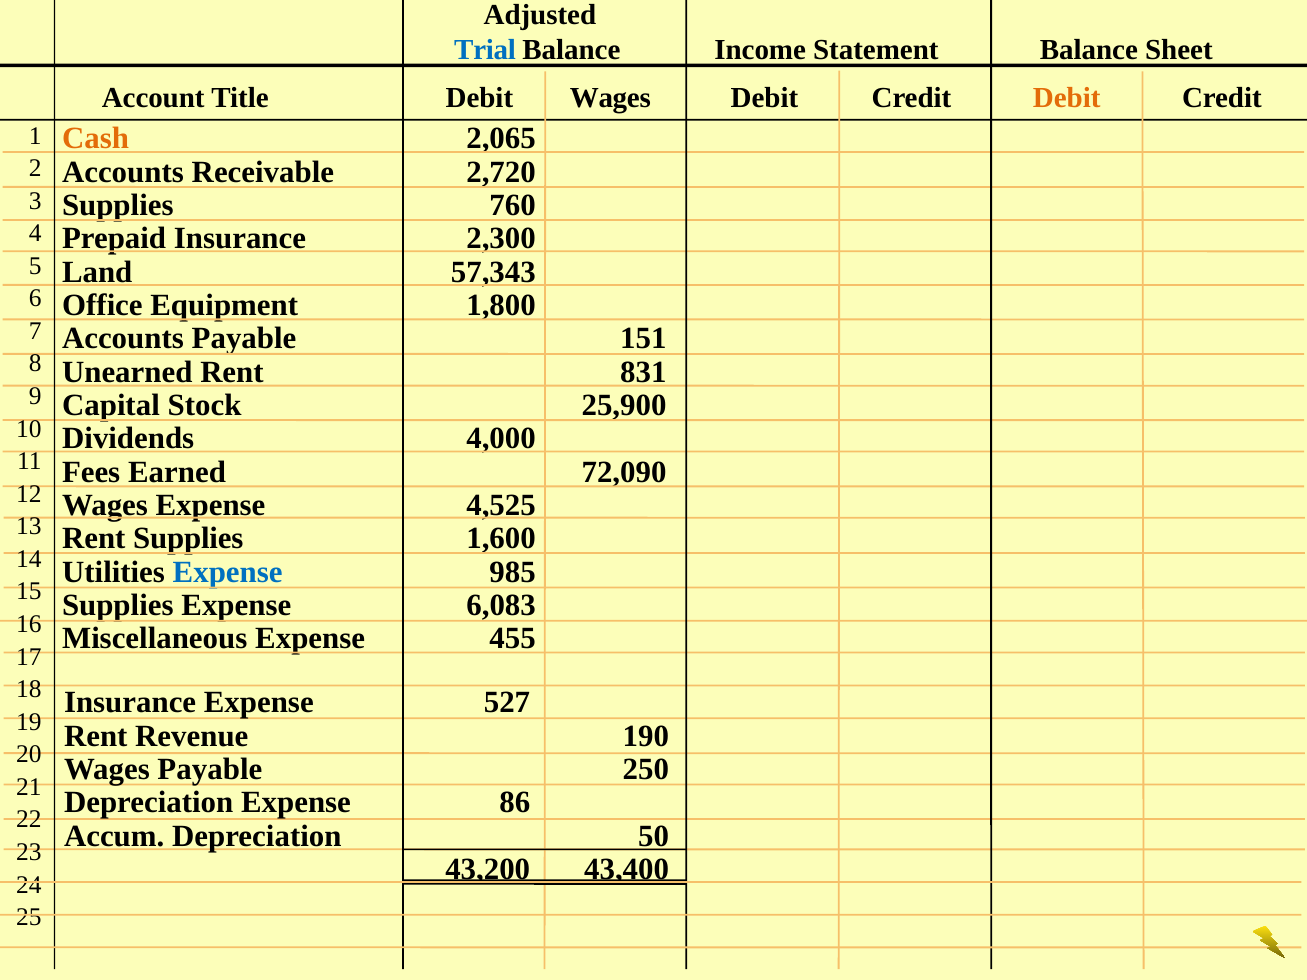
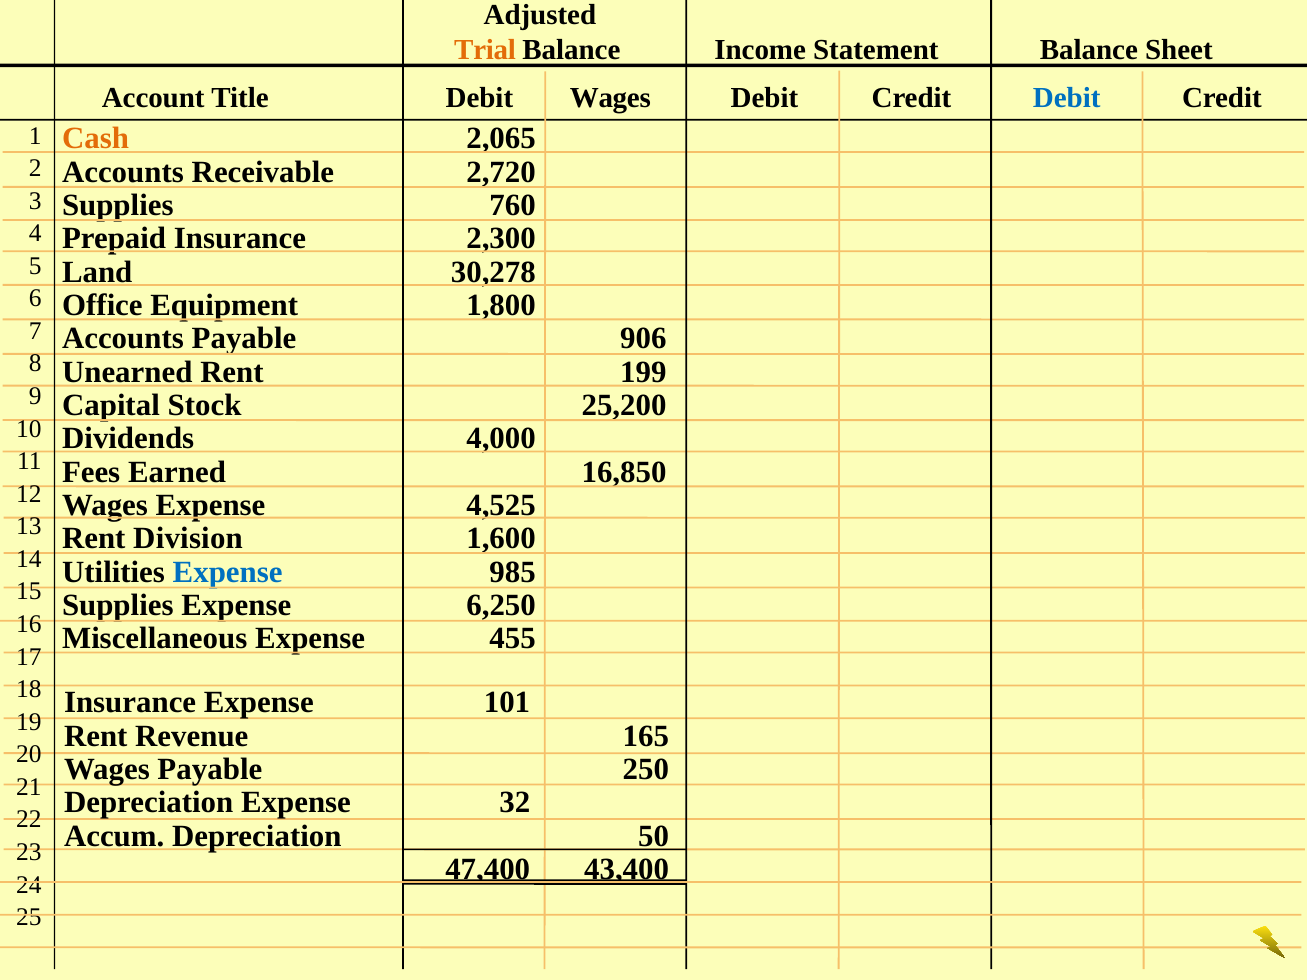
Trial colour: blue -> orange (485, 50)
Debit colour: orange -> blue (1067, 98)
57,343: 57,343 -> 30,278 (493, 272)
151: 151 -> 906 (643, 339)
831: 831 -> 199 (643, 372)
25,900: 25,900 -> 25,200 (624, 405)
72,090: 72,090 -> 16,850 (624, 472)
Rent Supplies: Supplies -> Division (188, 539)
6,083: 6,083 -> 6,250 (501, 605)
527: 527 -> 101 (507, 703)
190: 190 -> 165 (646, 736)
86: 86 -> 32 (515, 803)
43,200: 43,200 -> 47,400 (488, 869)
